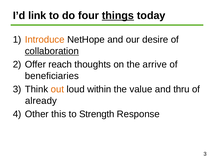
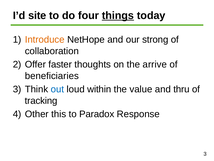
link: link -> site (37, 16)
desire: desire -> strong (155, 40)
collaboration underline: present -> none (52, 51)
reach: reach -> faster (60, 64)
out colour: orange -> blue (57, 89)
already: already -> tracking (41, 100)
Strength: Strength -> Paradox (97, 114)
